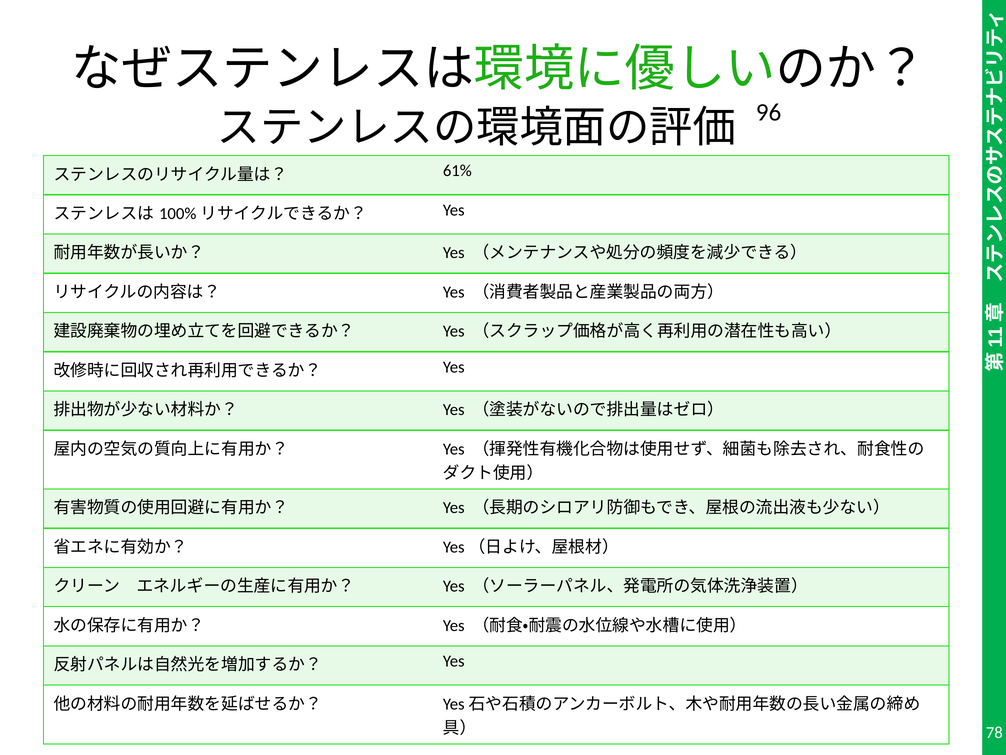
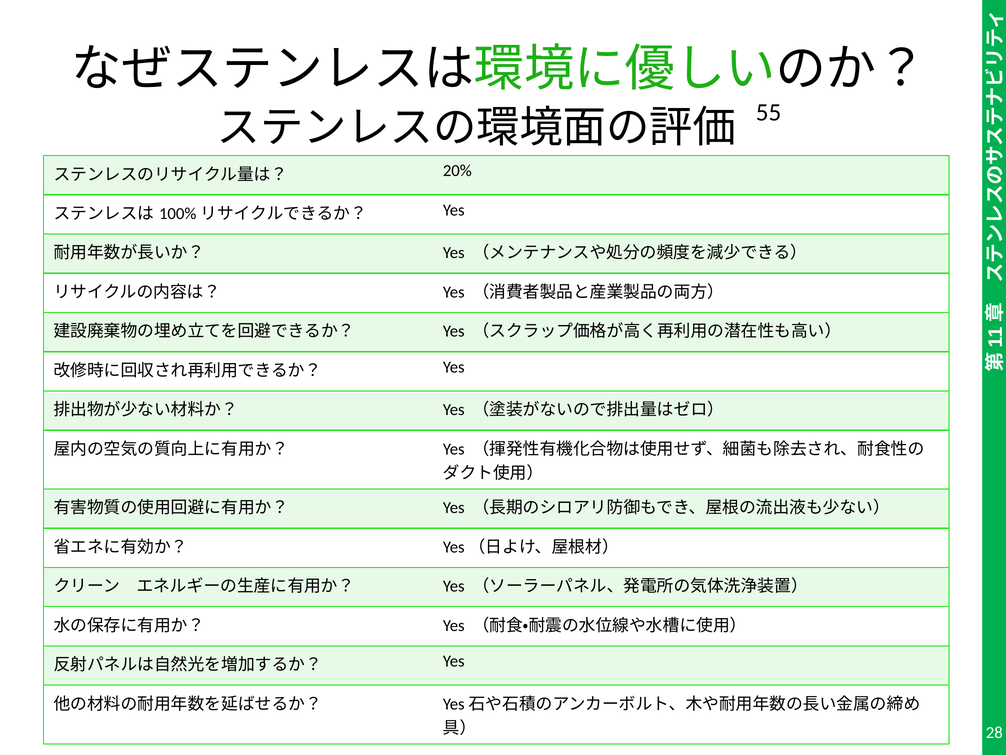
96: 96 -> 55 (769, 112)
61%: 61% -> 20% (457, 171)
78: 78 -> 28 (994, 732)
